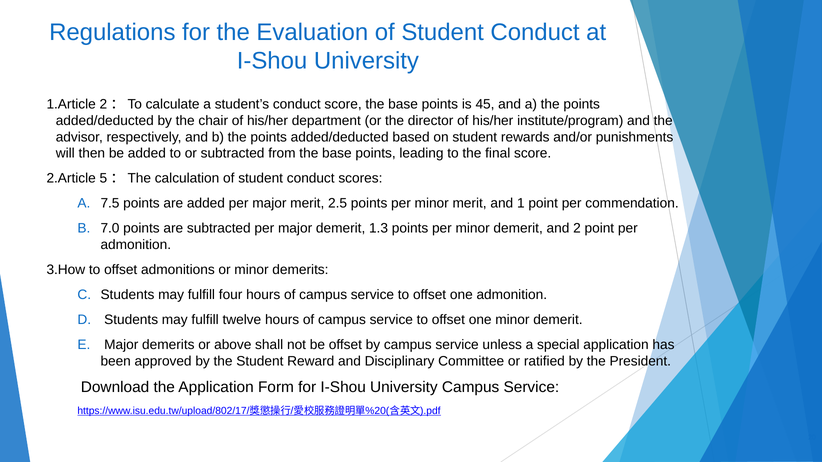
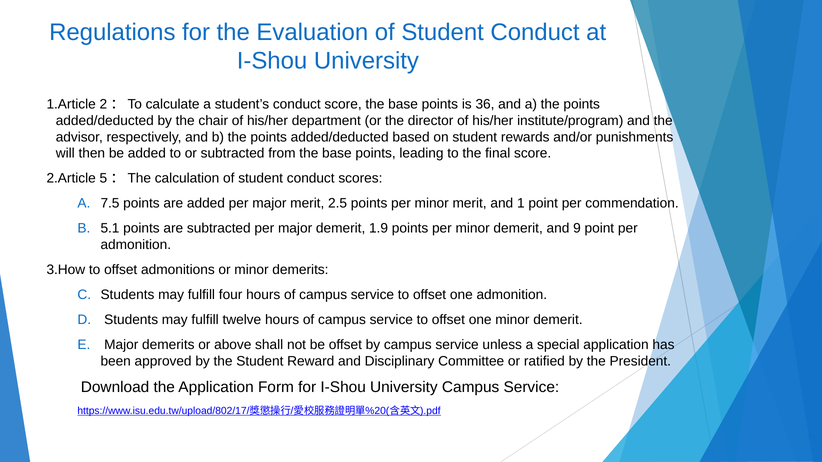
45: 45 -> 36 (485, 104)
7.0: 7.0 -> 5.1 (110, 229)
1.3: 1.3 -> 1.9 (379, 229)
2: 2 -> 9 (577, 229)
